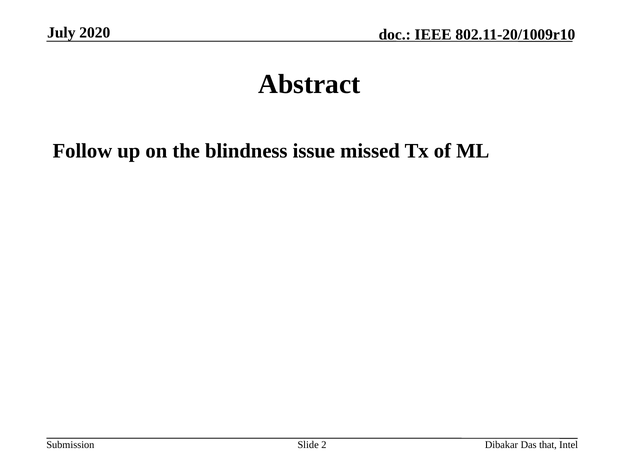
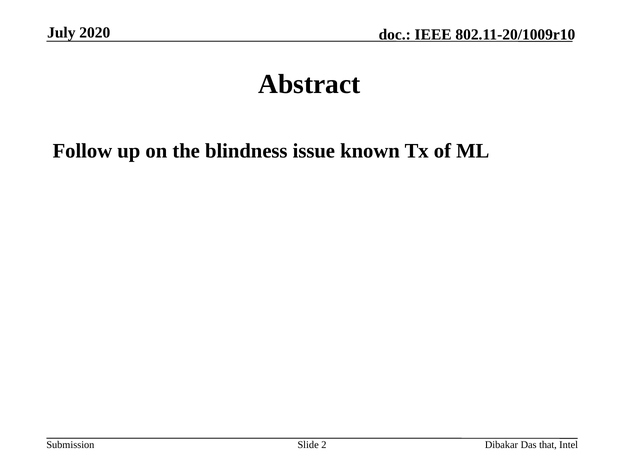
missed: missed -> known (370, 151)
